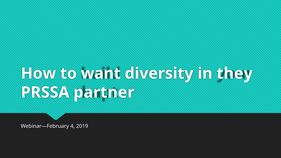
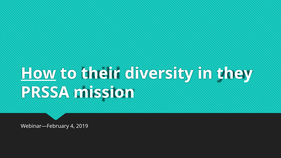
How underline: none -> present (38, 73)
want: want -> their (101, 73)
partner: partner -> mission (104, 92)
